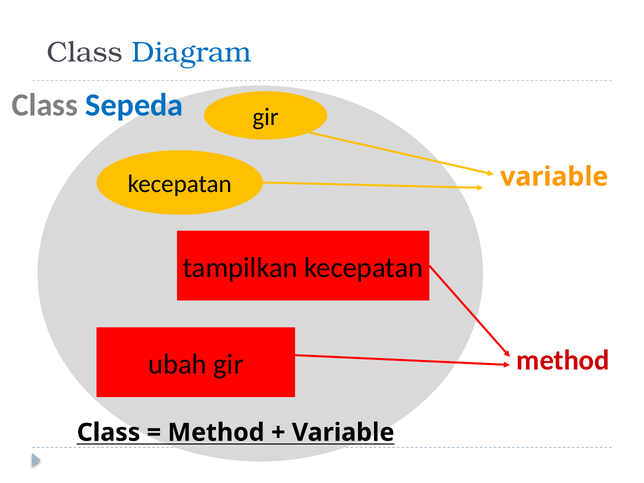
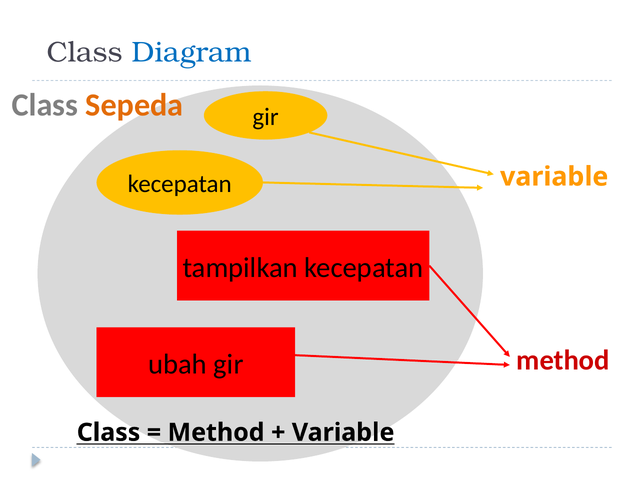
Sepeda colour: blue -> orange (134, 105)
